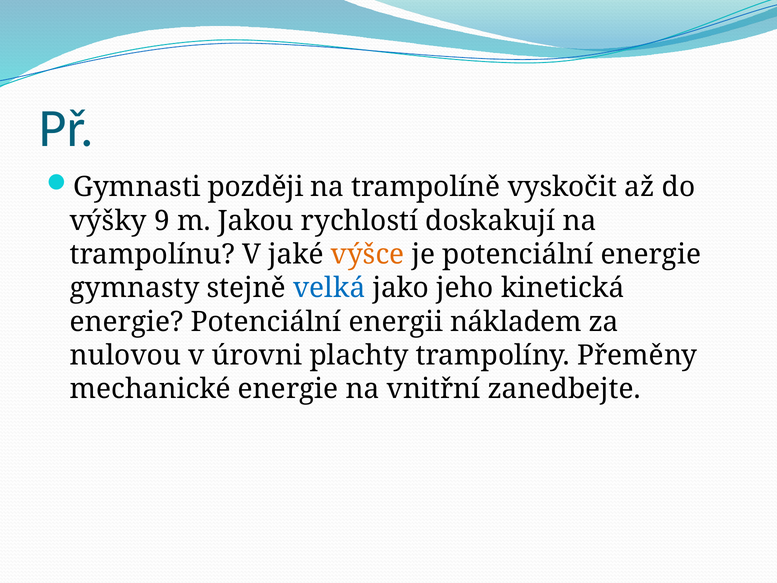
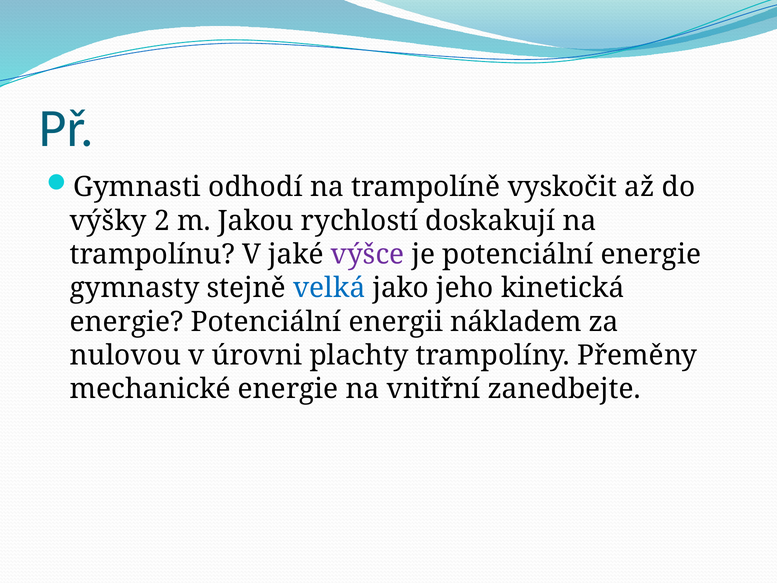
později: později -> odhodí (255, 187)
9: 9 -> 2 (162, 221)
výšce colour: orange -> purple (368, 254)
